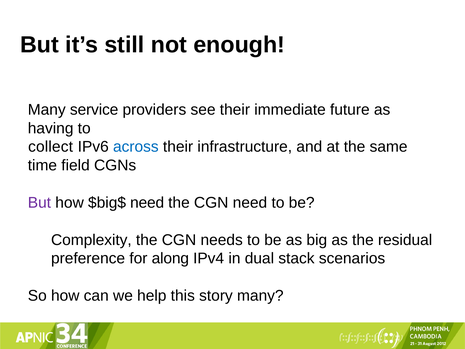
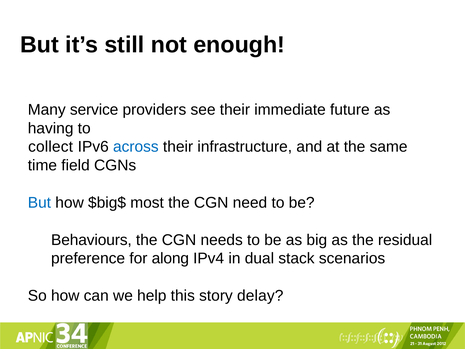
But colour: purple -> blue (39, 203)
$big$ need: need -> most (147, 203)
Complexity: Complexity -> Behaviours (91, 240)
story many: many -> delay (260, 296)
